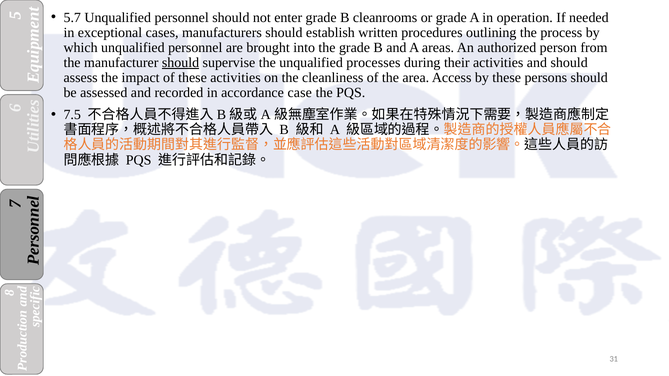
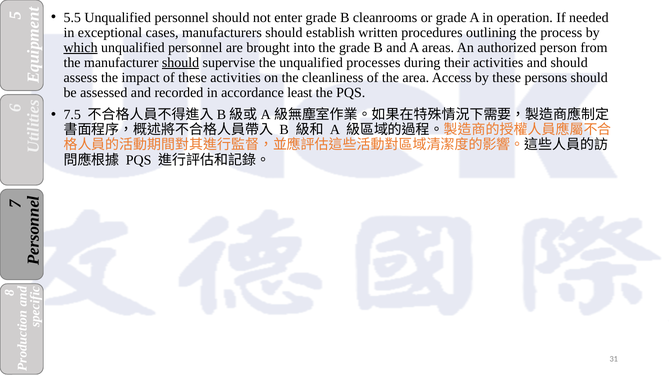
5.7: 5.7 -> 5.5 (72, 17)
which underline: none -> present (81, 48)
case: case -> least (300, 93)
